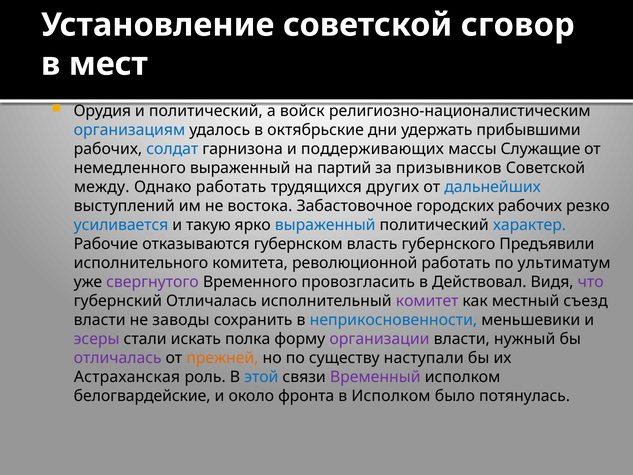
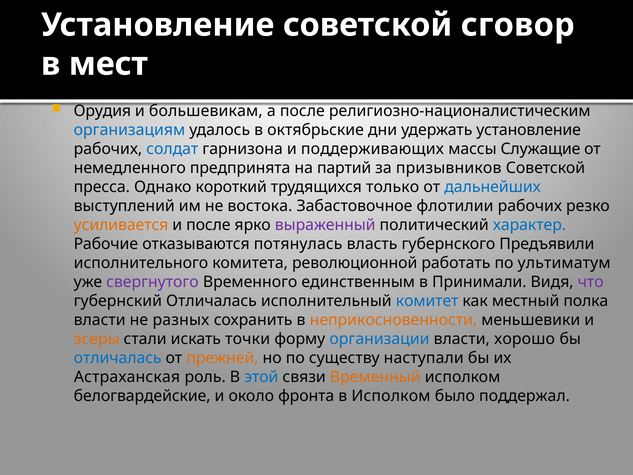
и политический: политический -> большевикам (206, 111)
а войск: войск -> после (302, 111)
удержать прибывшими: прибывшими -> установление (529, 130)
немедленного выраженный: выраженный -> предпринята (240, 168)
между: между -> пресса (102, 187)
Однако работать: работать -> короткий (231, 187)
других: других -> только (393, 187)
городских: городских -> флотилии (455, 206)
усиливается colour: blue -> orange (121, 225)
и такую: такую -> после (208, 225)
выраженный colour: blue -> purple (325, 225)
губернском: губернском -> потянулась (298, 244)
провозгласить: провозгласить -> единственным (358, 282)
Действовал: Действовал -> Принимали (479, 282)
комитет colour: purple -> blue (427, 301)
съезд: съезд -> полка (586, 301)
заводы: заводы -> разных (181, 320)
неприкосновенности colour: blue -> orange (393, 320)
эсеры colour: purple -> orange (97, 339)
полка: полка -> точки (248, 339)
организации colour: purple -> blue (379, 339)
нужный: нужный -> хорошо (525, 339)
отличалась colour: purple -> blue (118, 358)
Временный colour: purple -> orange (375, 377)
потянулась: потянулась -> поддержал (524, 396)
